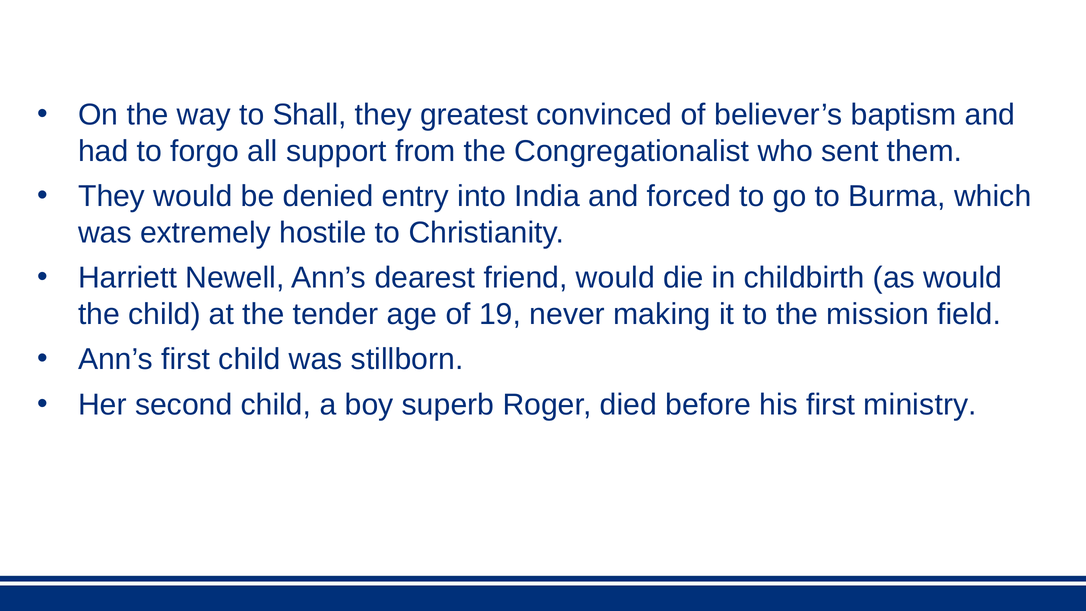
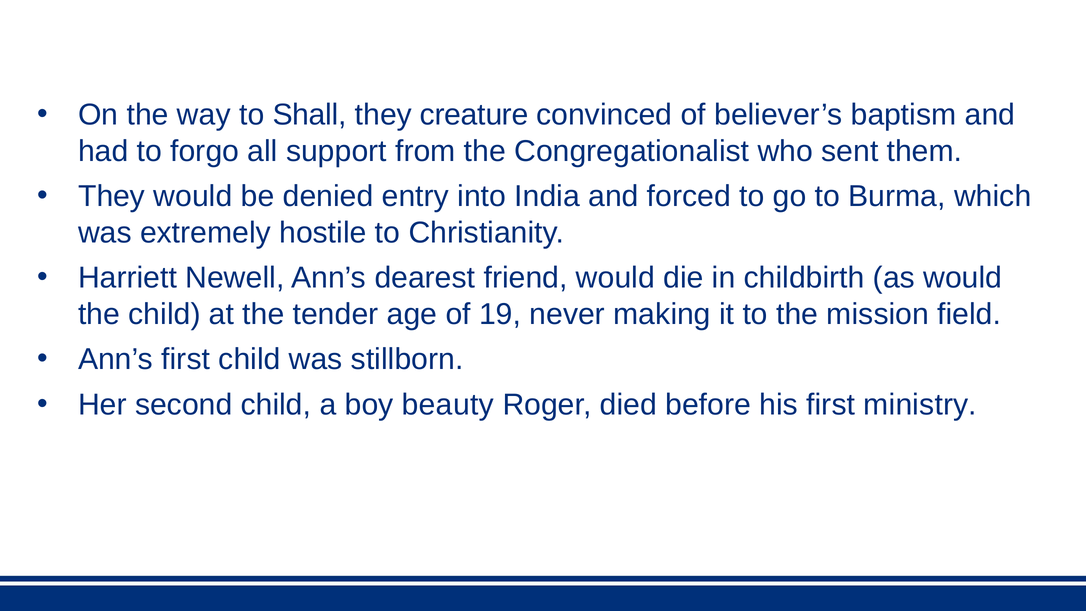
greatest: greatest -> creature (474, 115)
superb: superb -> beauty (448, 405)
